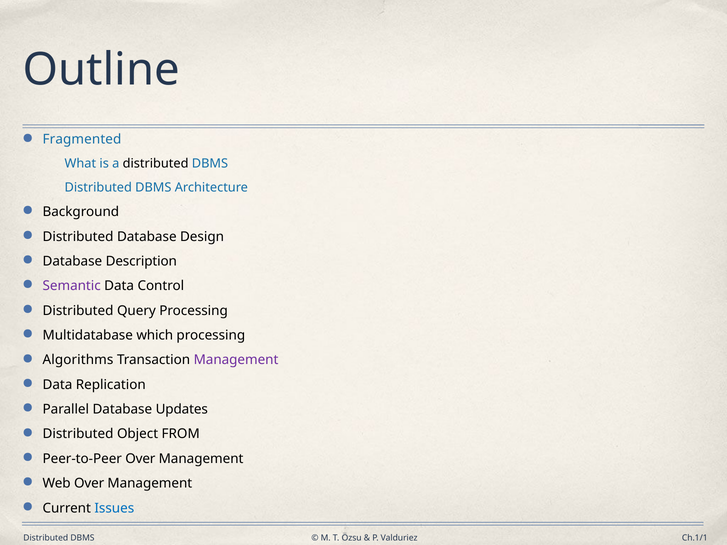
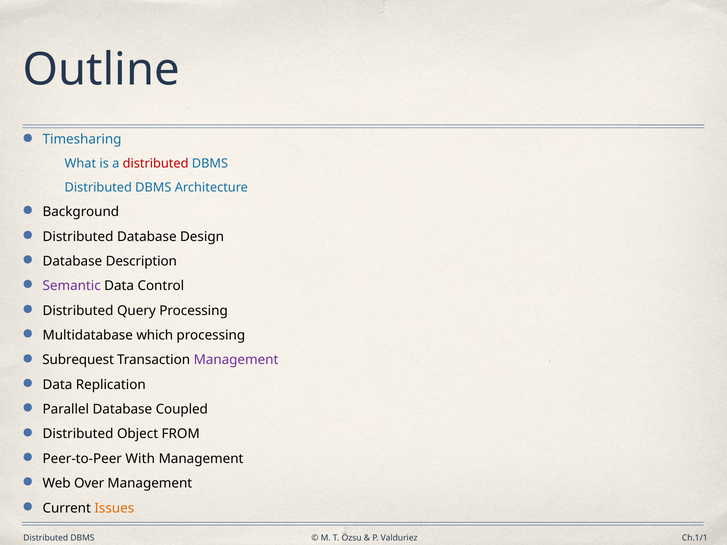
Fragmented: Fragmented -> Timesharing (82, 140)
distributed colour: black -> red (156, 164)
Algorithms: Algorithms -> Subrequest (78, 360)
Updates: Updates -> Coupled (182, 410)
Peer-to-Peer Over: Over -> With (140, 459)
Issues colour: blue -> orange (114, 508)
